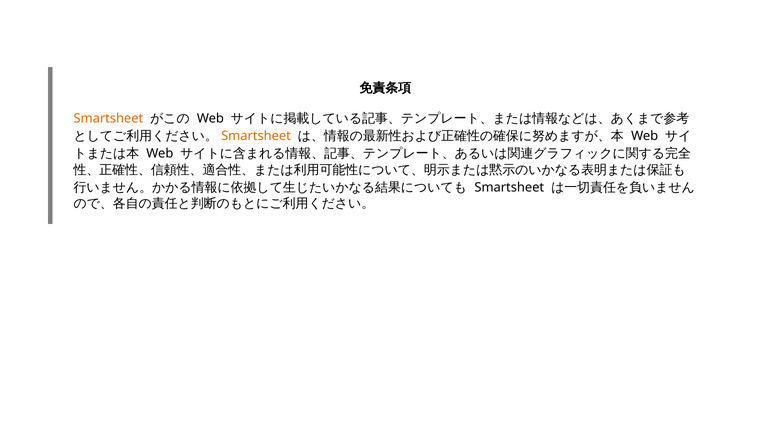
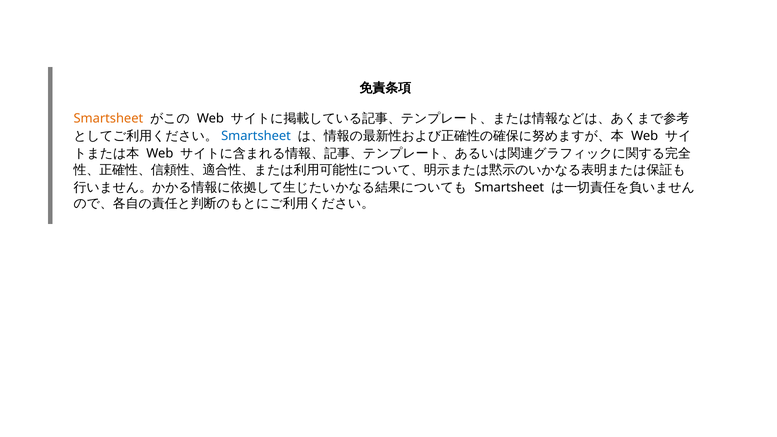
Smartsheet colour: orange -> blue (256, 136)
